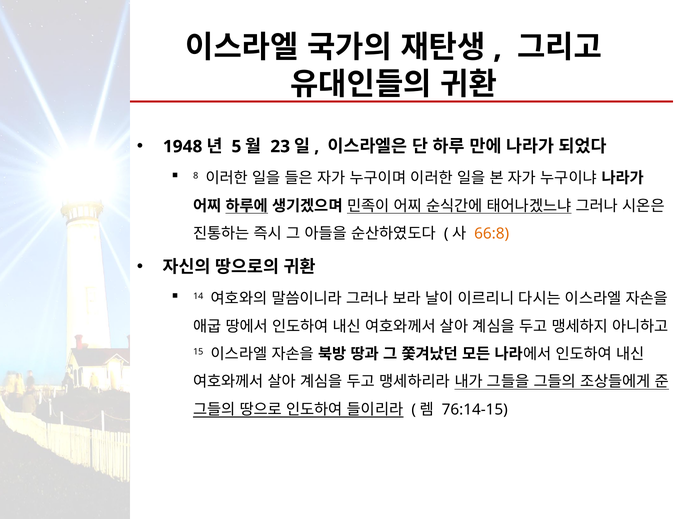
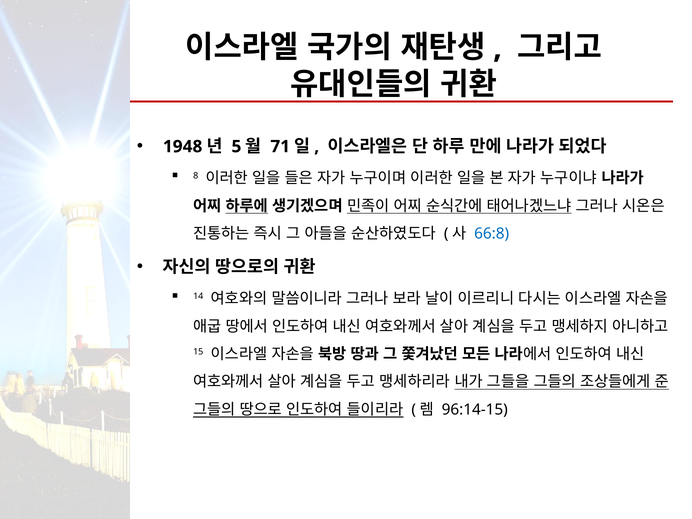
23: 23 -> 71 (280, 147)
66:8 colour: orange -> blue (492, 234)
76:14-15: 76:14-15 -> 96:14-15 (475, 410)
